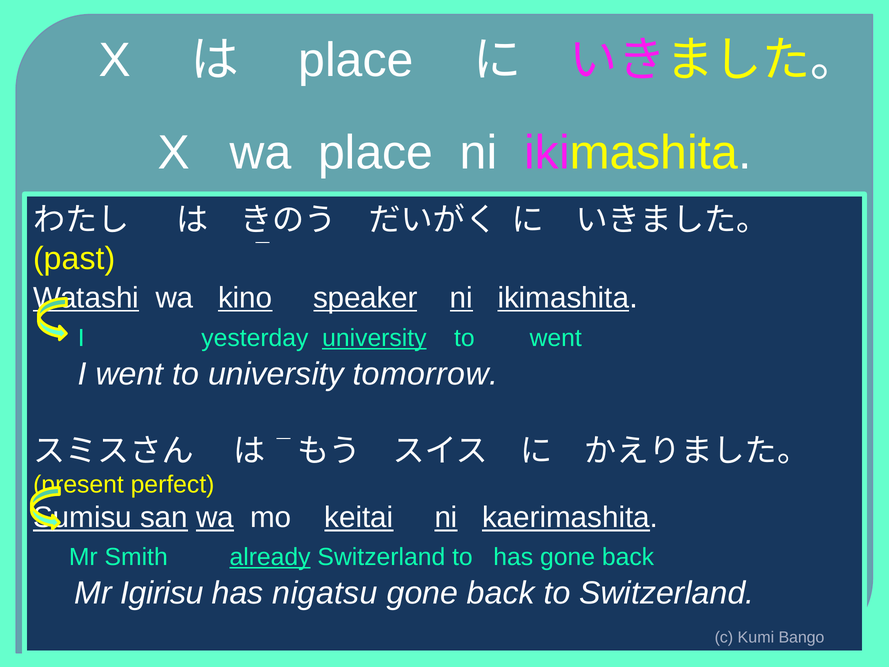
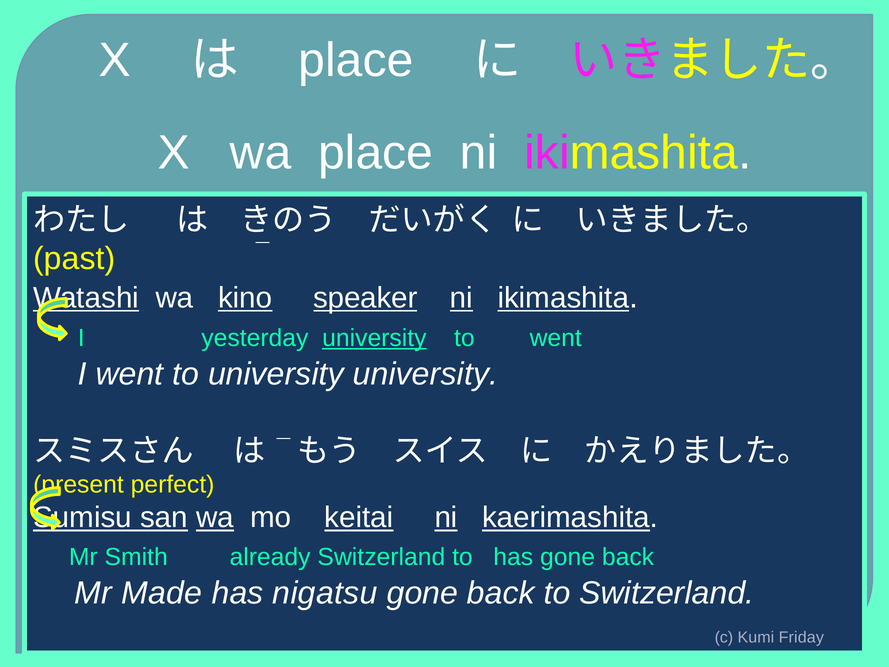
university tomorrow: tomorrow -> university (425, 374)
already underline: present -> none (270, 557)
Igirisu: Igirisu -> Made (162, 593)
Bango: Bango -> Friday (801, 637)
